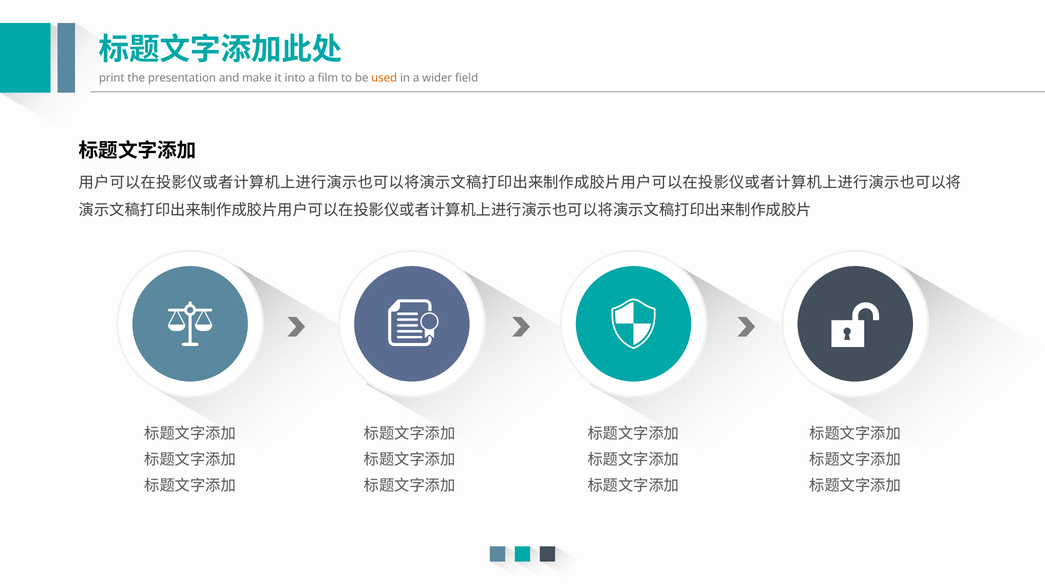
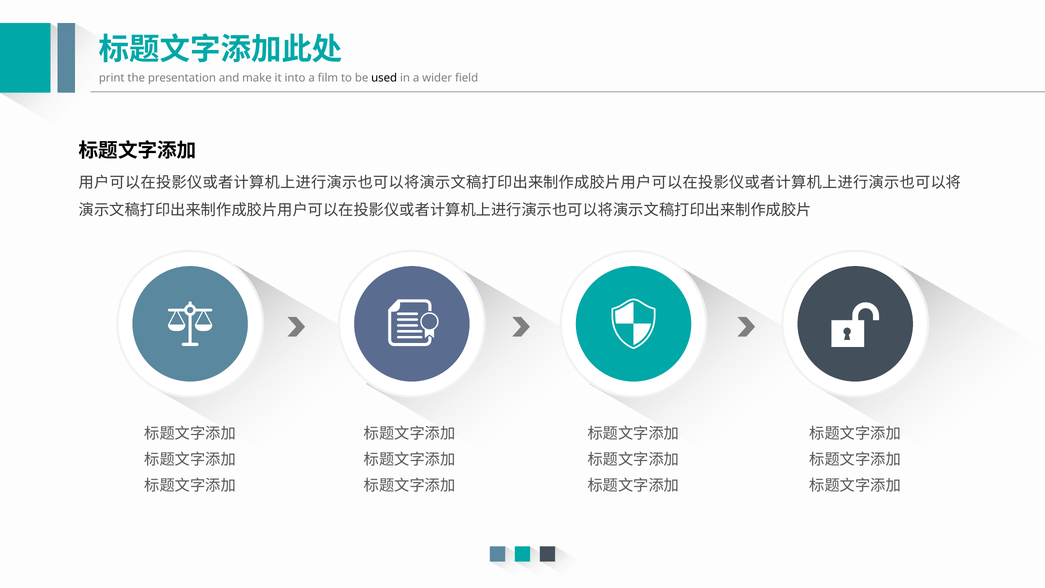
used colour: orange -> black (384, 78)
